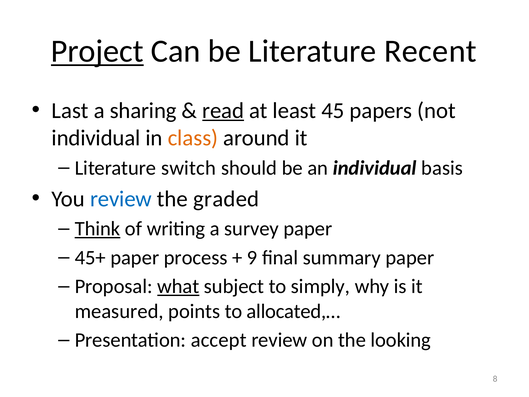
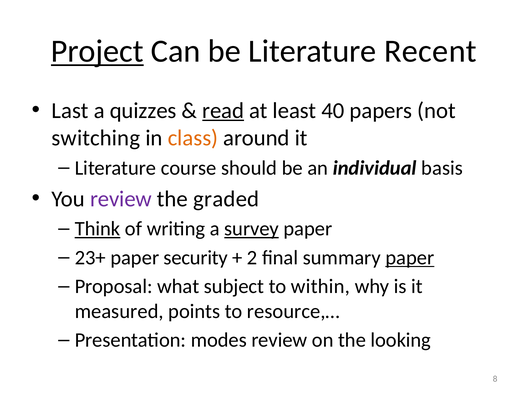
sharing: sharing -> quizzes (143, 110)
45: 45 -> 40 (333, 110)
individual: individual -> switching (96, 138)
switch: switch -> course (189, 168)
review colour: blue -> purple (121, 199)
survey underline: none -> present (252, 229)
45+: 45+ -> 23+ (90, 258)
process: process -> security (196, 258)
9: 9 -> 2 (252, 258)
paper underline: none -> present (410, 258)
what underline: present -> none (178, 286)
simply: simply -> within (320, 286)
allocated,…: allocated,… -> resource,… (293, 311)
accept: accept -> modes (219, 340)
